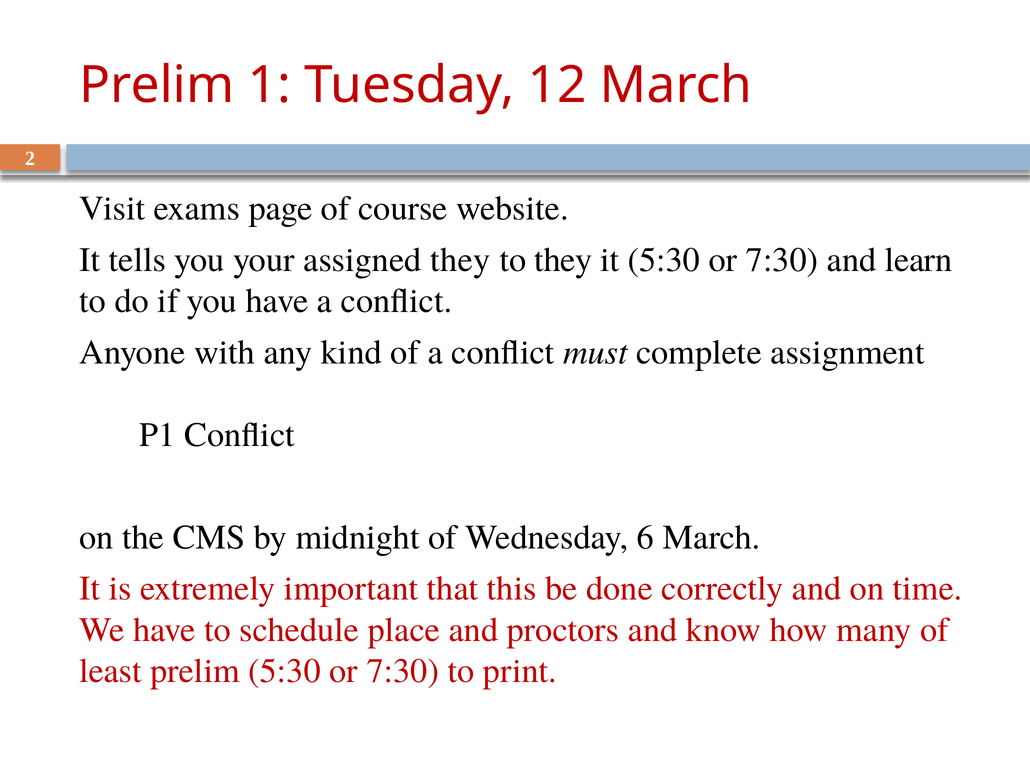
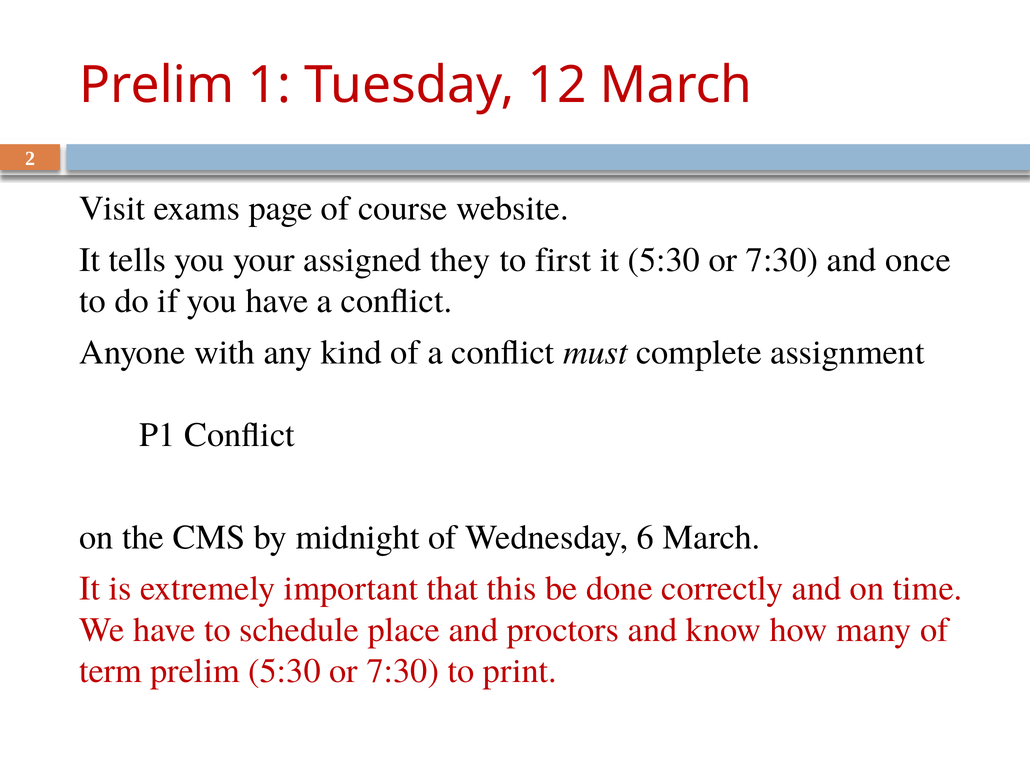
to they: they -> first (563, 260)
learn: learn -> once (918, 260)
least: least -> term (111, 670)
